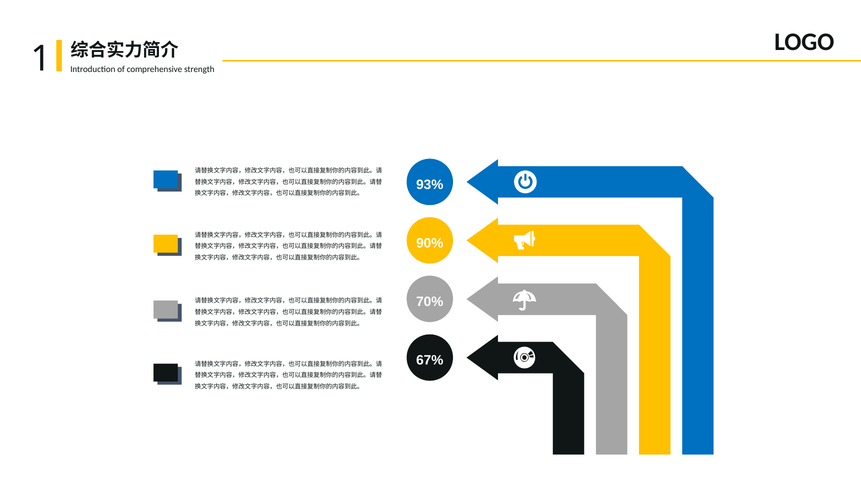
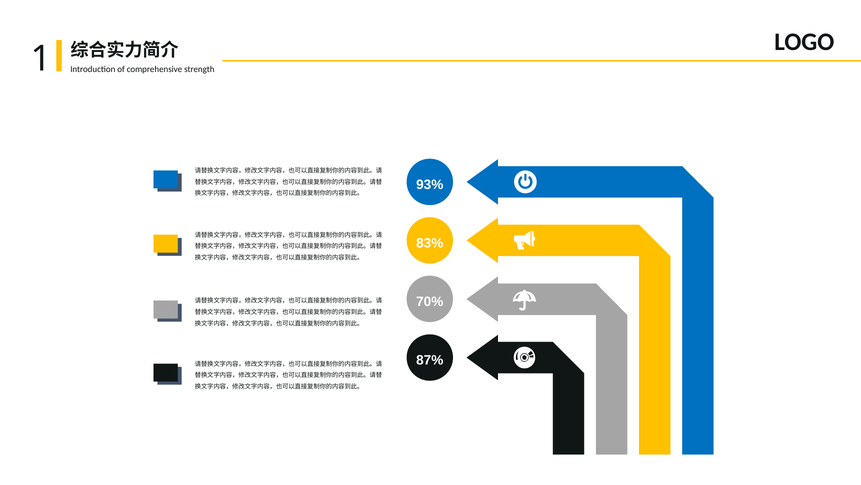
90%: 90% -> 83% (430, 243)
67%: 67% -> 87% (430, 360)
